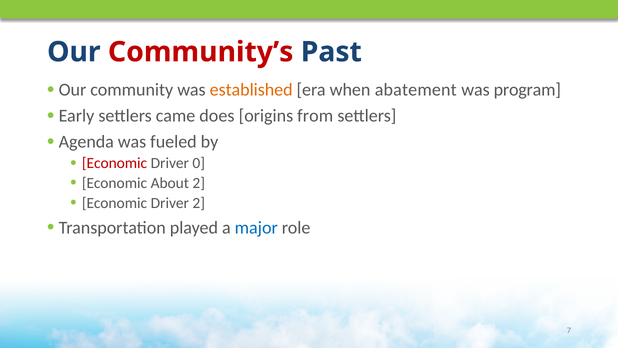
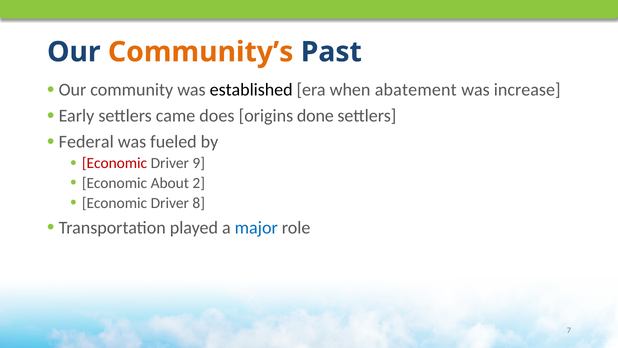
Community’s colour: red -> orange (201, 52)
established colour: orange -> black (251, 90)
program: program -> increase (527, 90)
from: from -> done (315, 116)
Agenda: Agenda -> Federal (86, 142)
0: 0 -> 9 (199, 163)
Driver 2: 2 -> 8 (199, 203)
